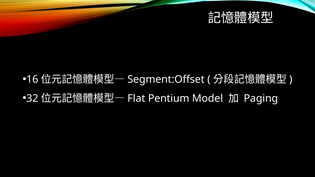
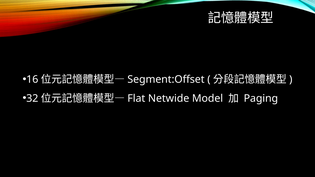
Pentium: Pentium -> Netwide (169, 98)
